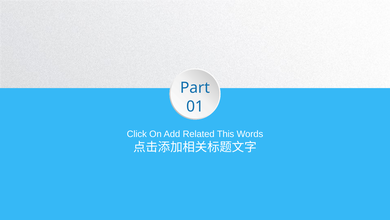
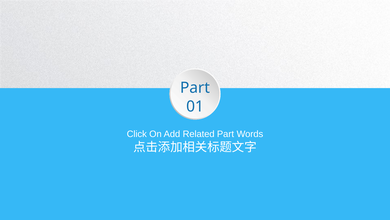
Related This: This -> Part (226, 134)
